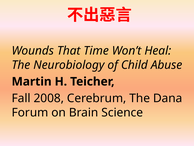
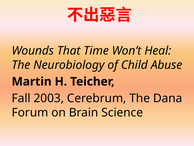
2008: 2008 -> 2003 (49, 98)
